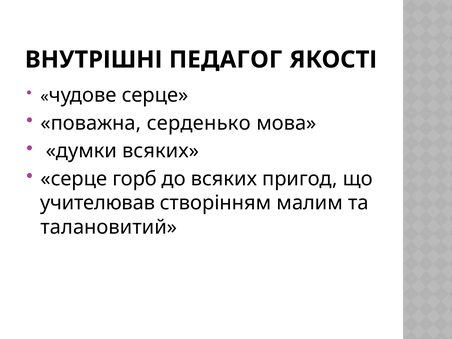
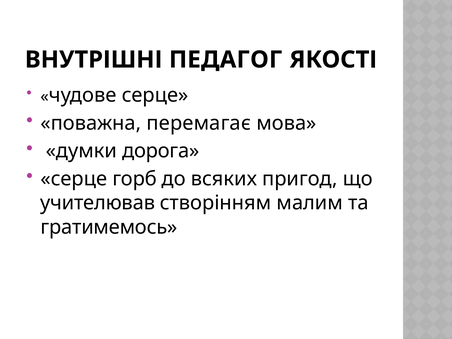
серденько: серденько -> перемагає (199, 123)
думки всяких: всяких -> дорога (161, 151)
талановитий: талановитий -> гратимемось (109, 227)
